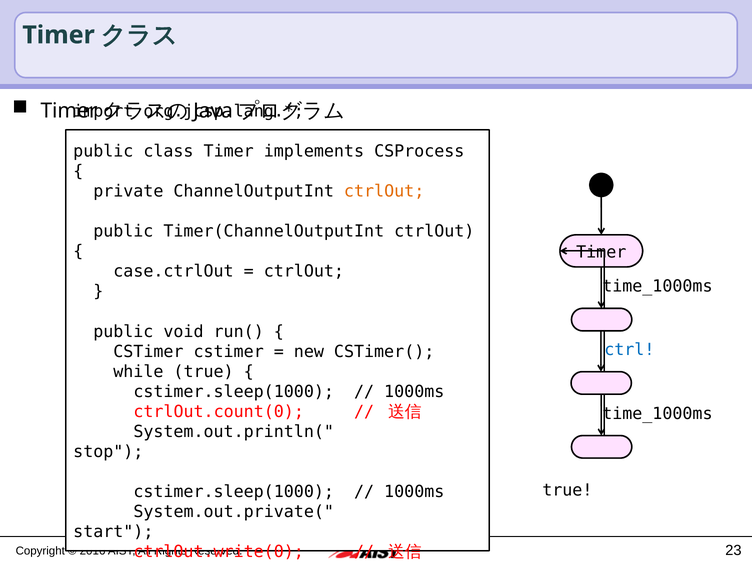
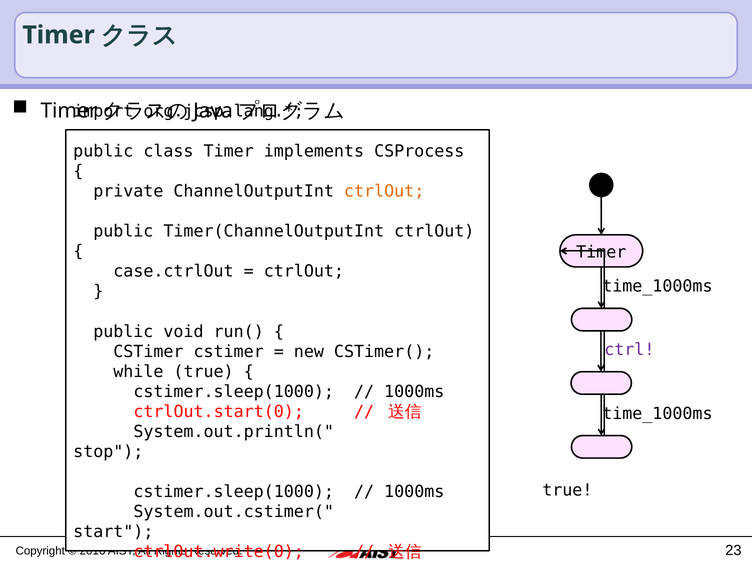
ctrl colour: blue -> purple (629, 350)
ctrlOut.count(0: ctrlOut.count(0 -> ctrlOut.start(0 (219, 412)
System.out.private(: System.out.private( -> System.out.cstimer( (234, 512)
